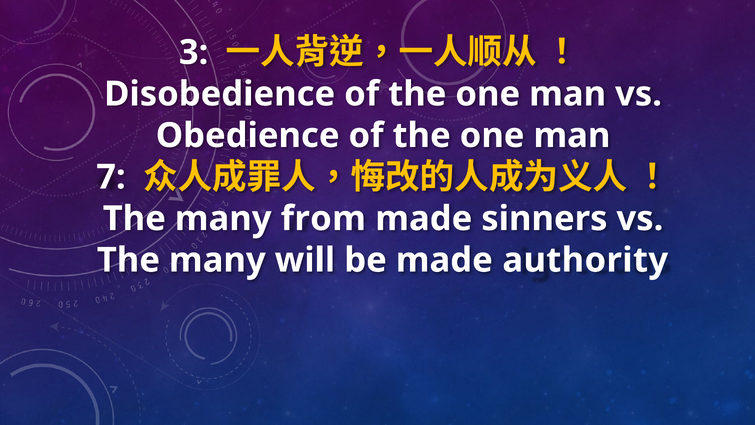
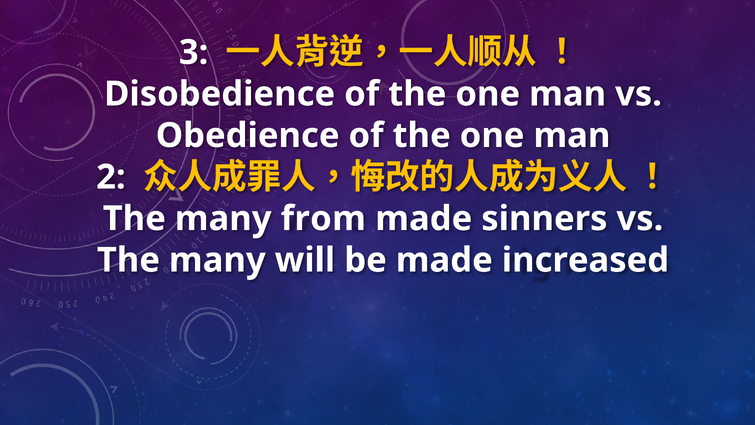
7: 7 -> 2 (111, 177)
authority: authority -> increased (585, 260)
